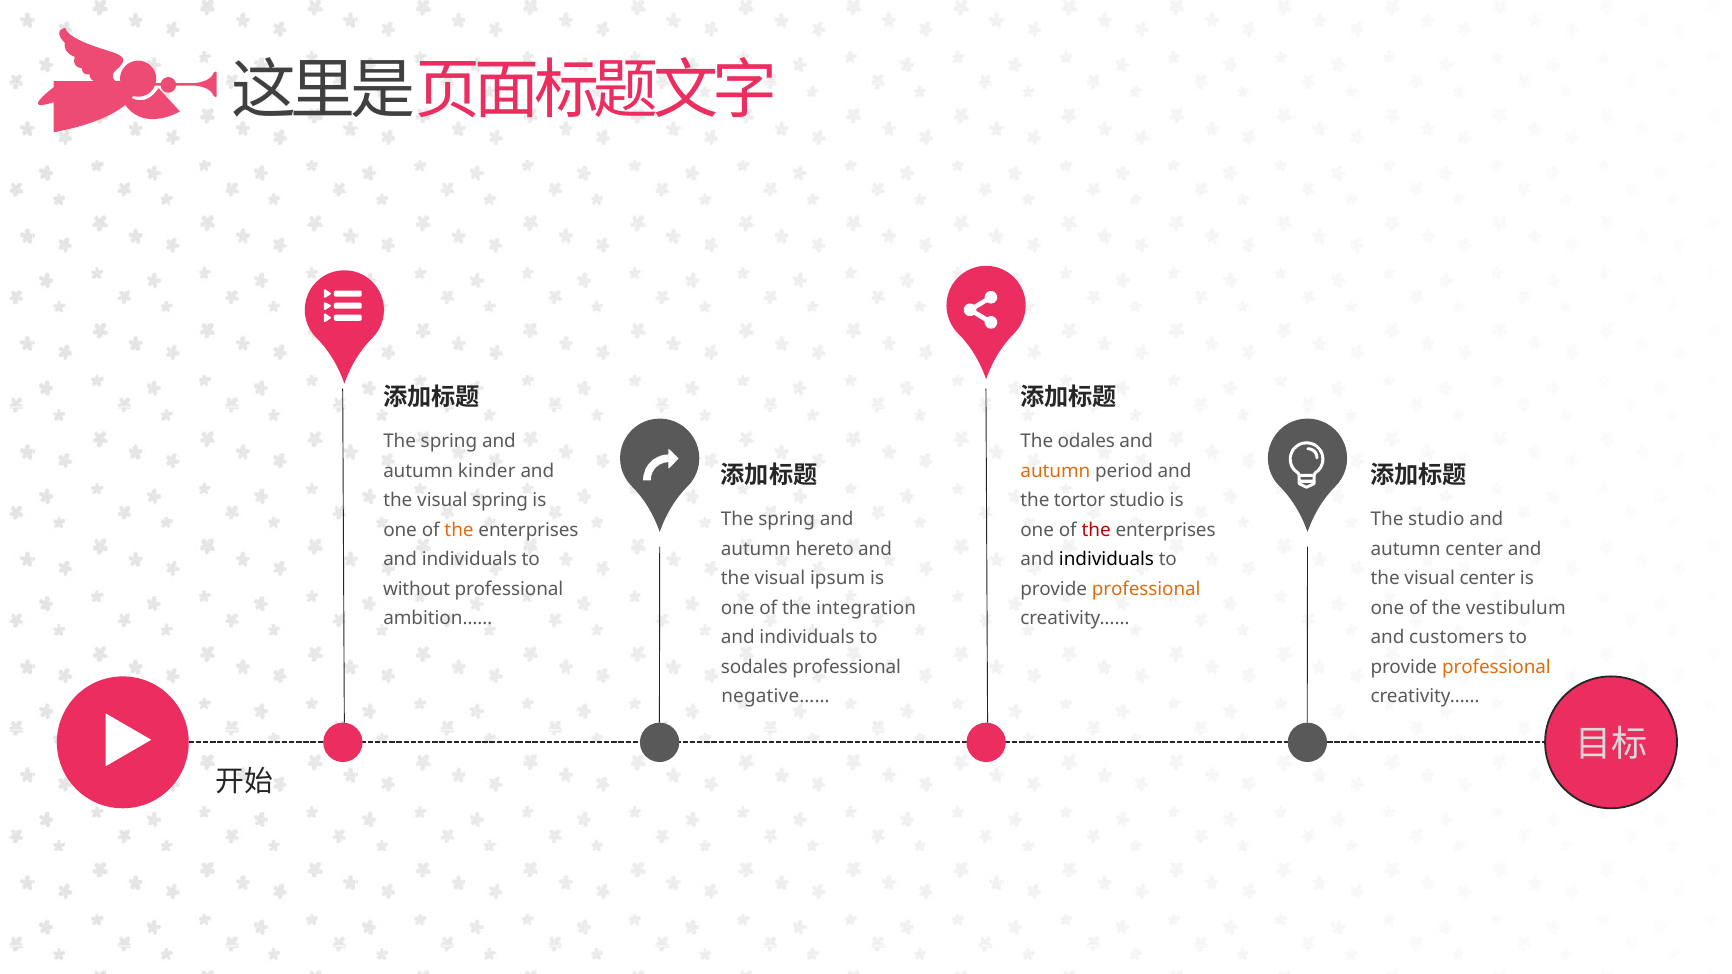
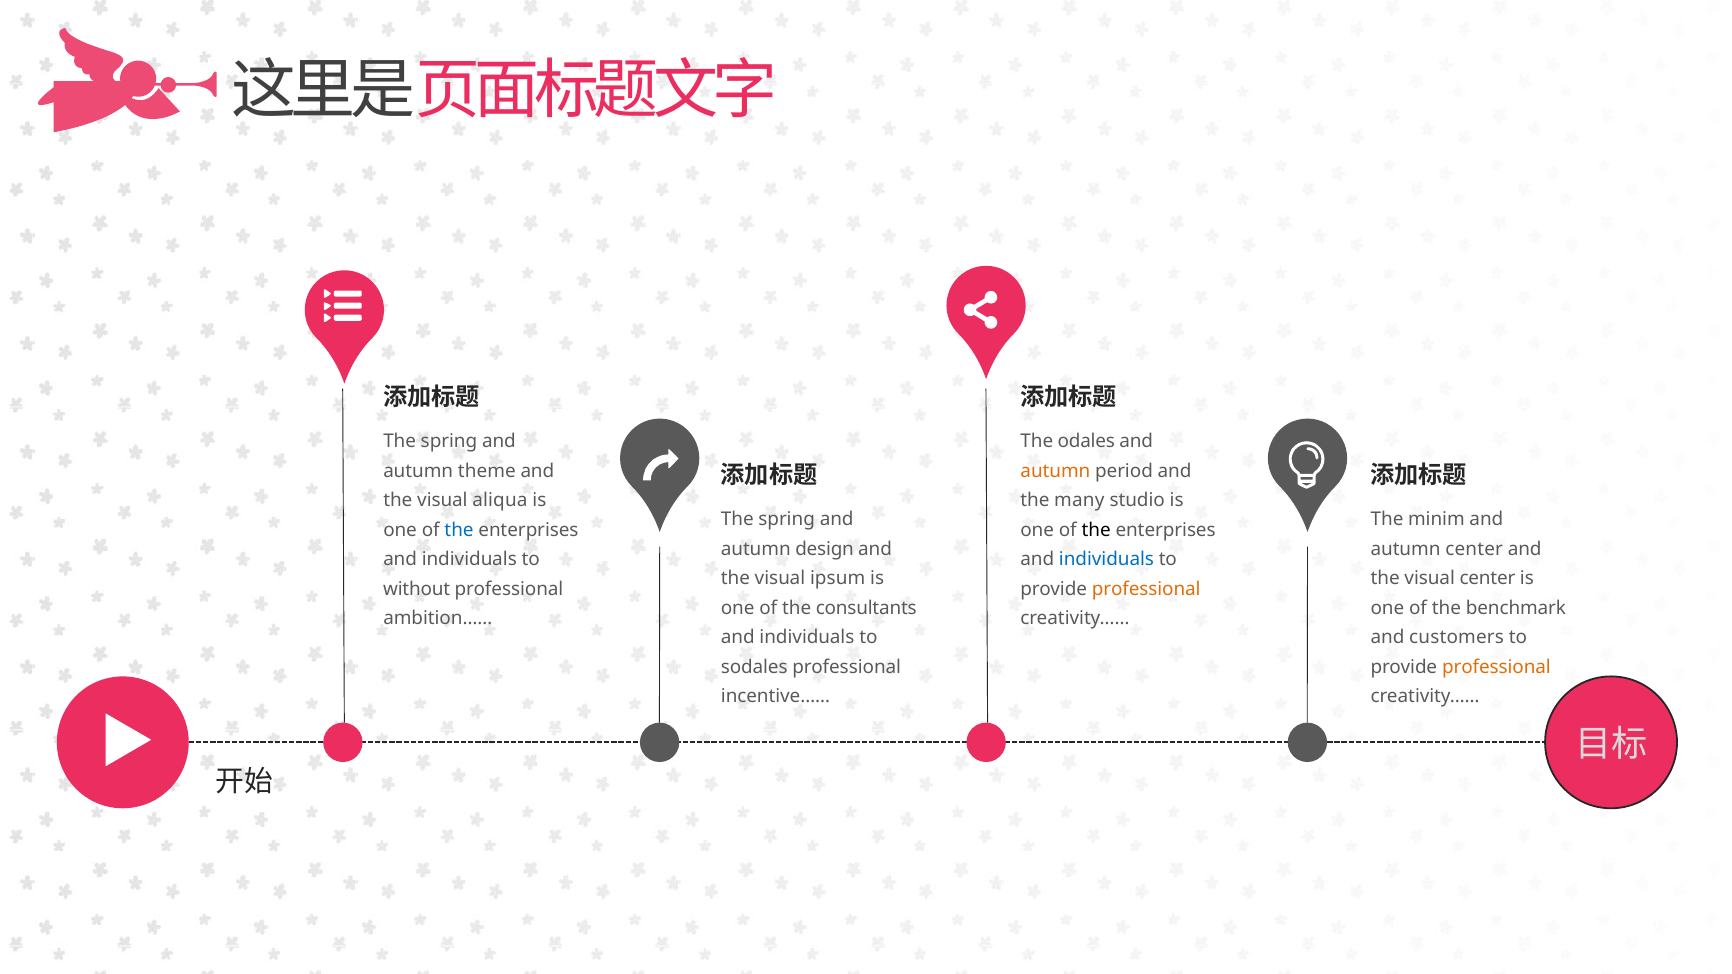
kinder: kinder -> theme (487, 471)
visual spring: spring -> aliqua (500, 501)
tortor: tortor -> many (1079, 501)
The studio: studio -> minim (1436, 520)
the colour: orange -> blue (459, 530)
the colour: red -> black (1096, 530)
hereto: hereto -> design (825, 549)
individuals colour: black -> blue (1107, 560)
integration: integration -> consultants (866, 608)
vestibulum: vestibulum -> benchmark (1516, 608)
negative……: negative…… -> incentive…… (776, 697)
